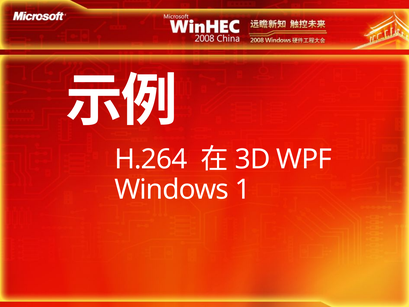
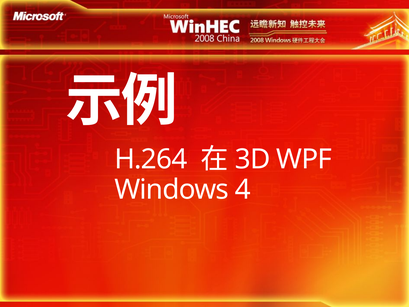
1: 1 -> 4 (243, 189)
